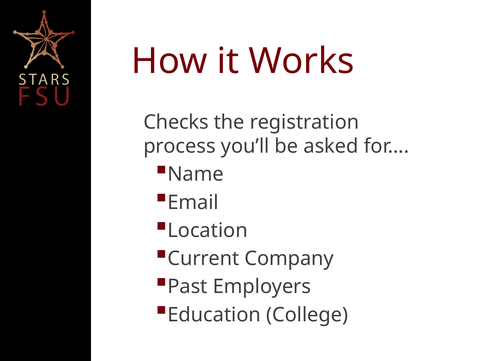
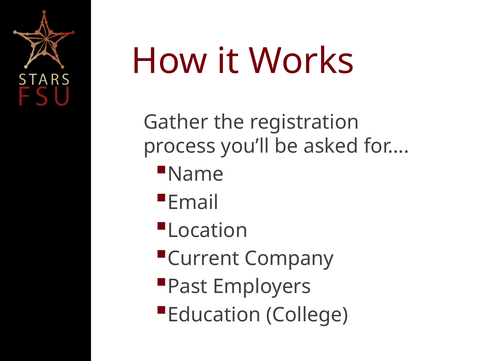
Checks: Checks -> Gather (176, 122)
